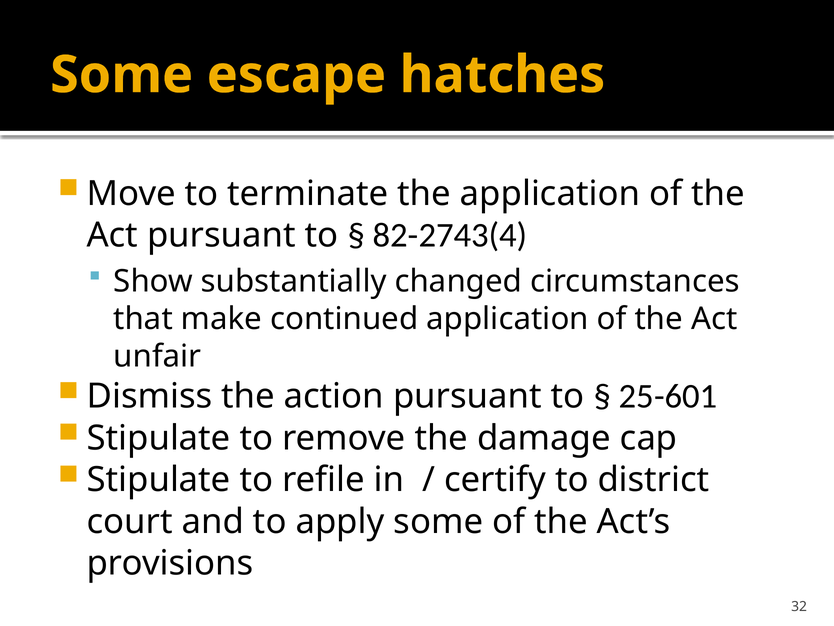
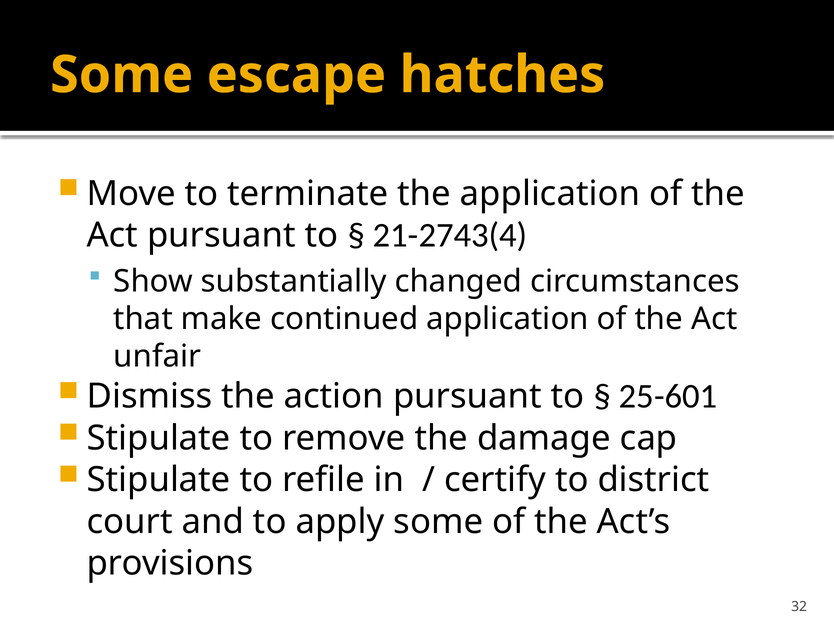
82-2743(4: 82-2743(4 -> 21-2743(4 (450, 235)
